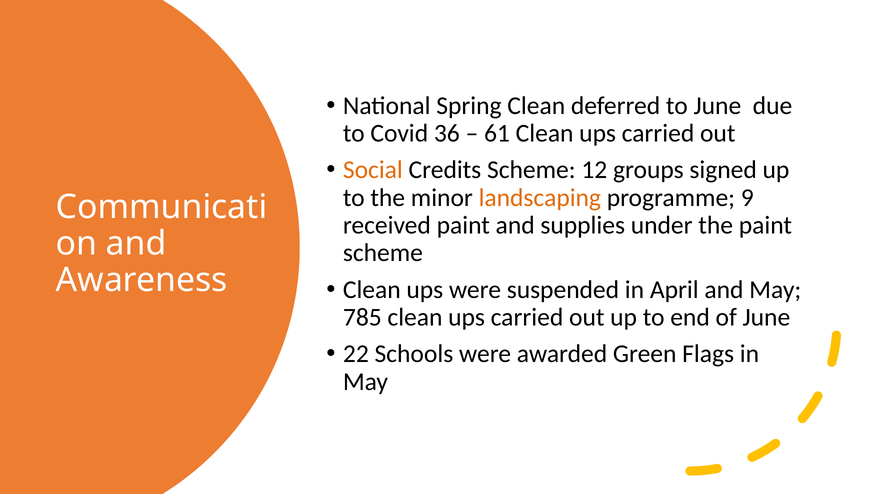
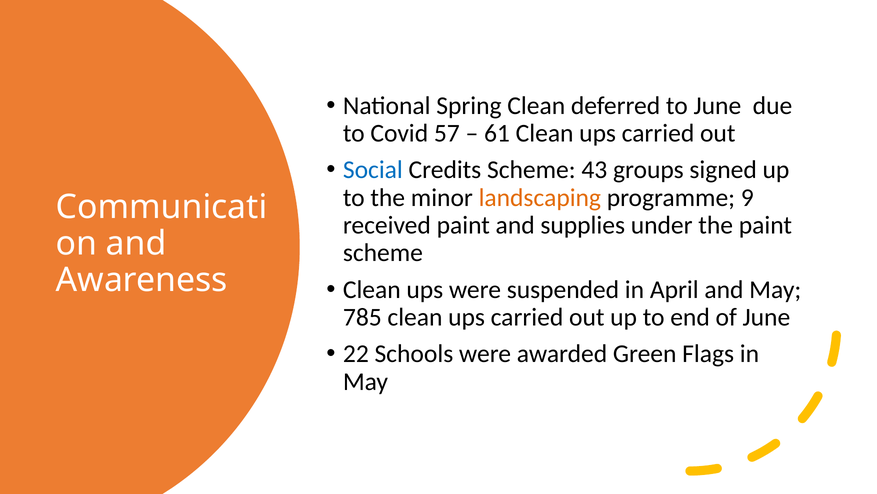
36: 36 -> 57 (447, 133)
Social colour: orange -> blue (373, 170)
12: 12 -> 43 (594, 170)
